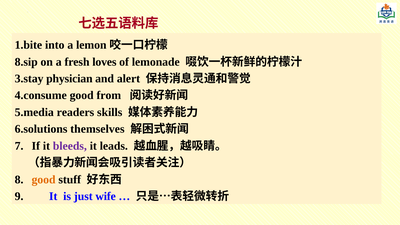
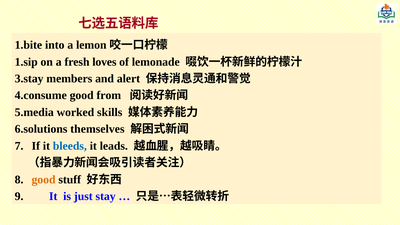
8.sip: 8.sip -> 1.sip (26, 62)
physician: physician -> members (69, 79)
readers: readers -> worked (75, 112)
bleeds colour: purple -> blue (70, 146)
wife: wife -> stay (106, 196)
